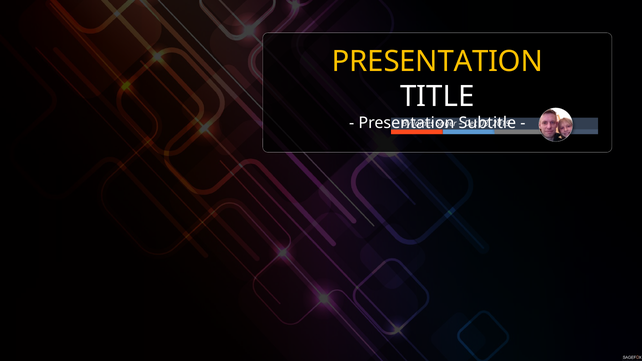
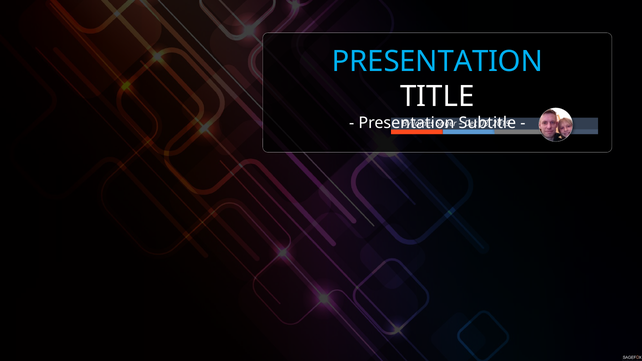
PRESENTATION colour: yellow -> light blue (437, 62)
